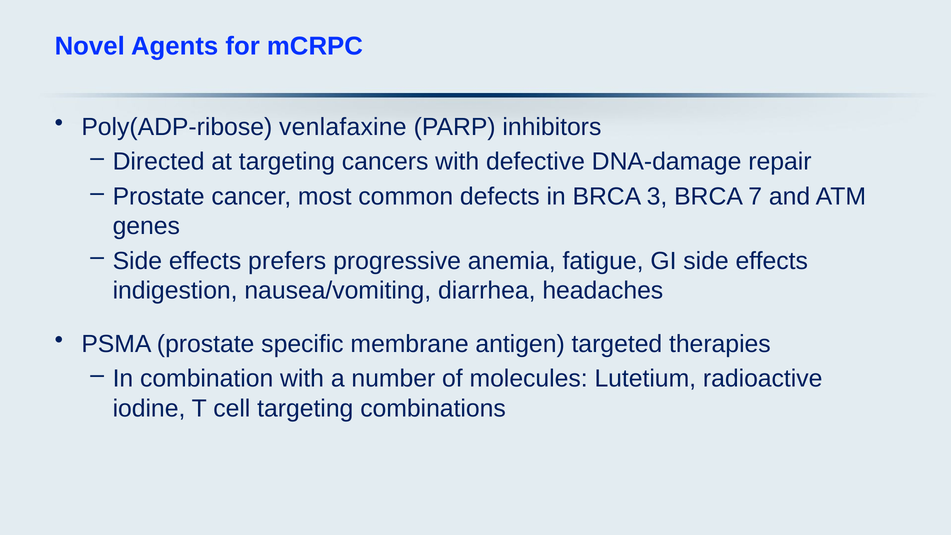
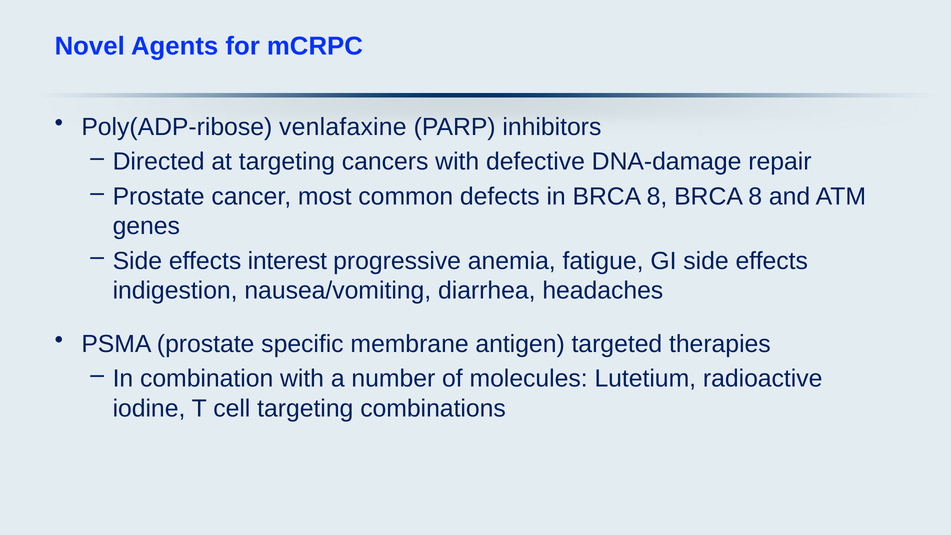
in BRCA 3: 3 -> 8 (657, 196)
7: 7 -> 8 (755, 196)
prefers: prefers -> interest (287, 261)
